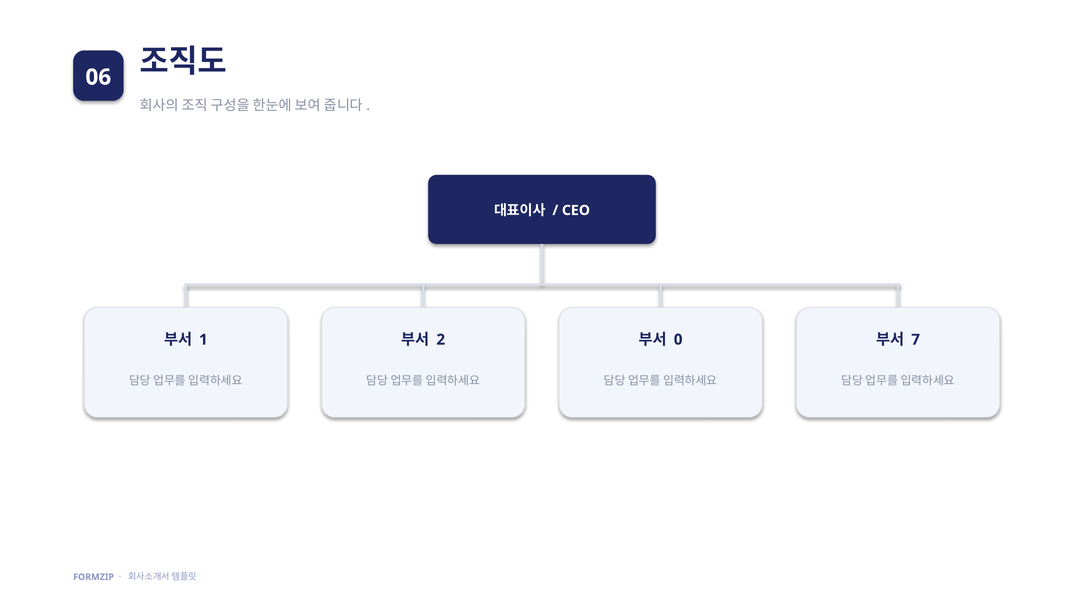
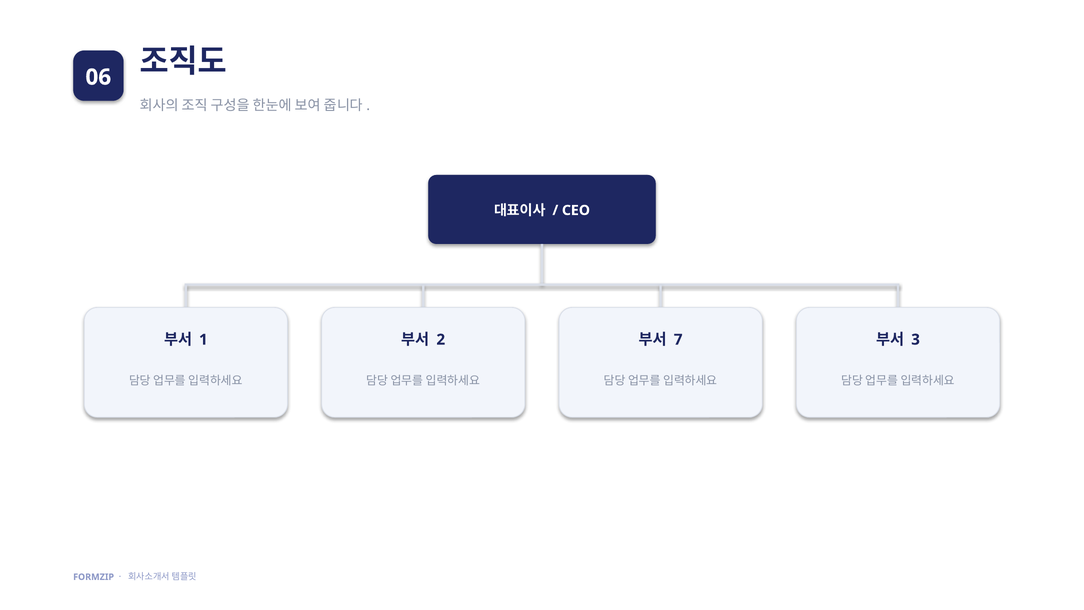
0: 0 -> 7 (678, 339)
7: 7 -> 3 (916, 339)
